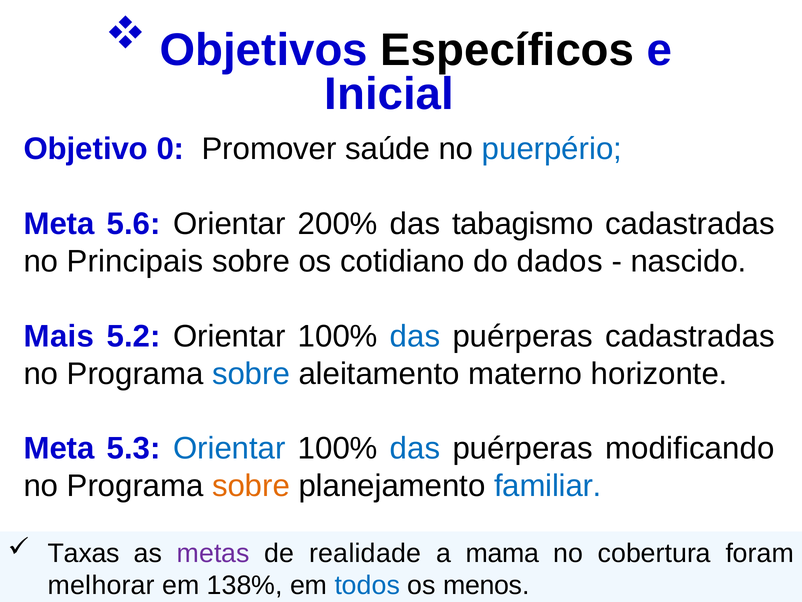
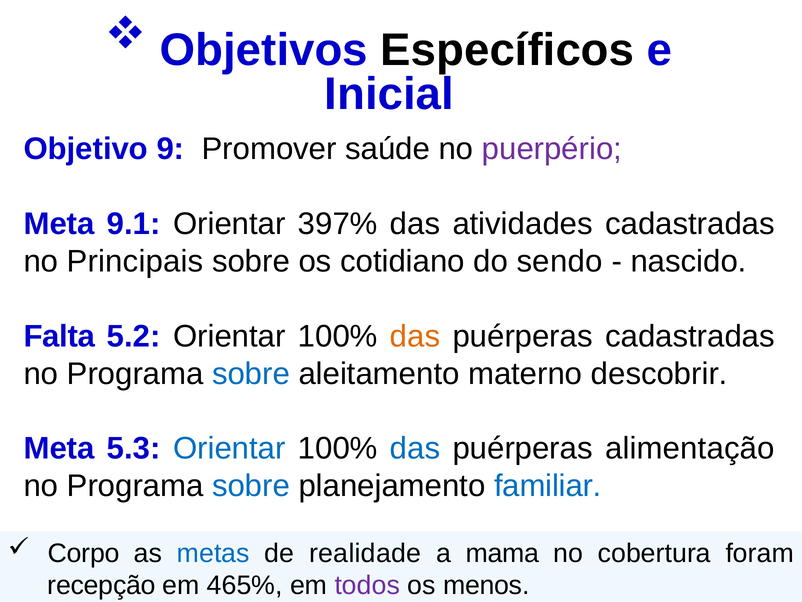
0: 0 -> 9 (170, 149)
puerpério colour: blue -> purple (552, 149)
5.6: 5.6 -> 9.1 (134, 224)
200%: 200% -> 397% (338, 224)
tabagismo: tabagismo -> atividades (523, 224)
dados: dados -> sendo (560, 261)
Mais: Mais -> Falta (59, 336)
das colour: blue -> orange (415, 336)
horizonte: horizonte -> descobrir (659, 373)
modificando: modificando -> alimentação (690, 448)
sobre colour: orange -> blue (251, 486)
Taxas: Taxas -> Corpo (84, 553)
metas colour: purple -> blue (213, 553)
melhorar: melhorar -> recepção (102, 585)
138%: 138% -> 465% (245, 585)
todos colour: blue -> purple (367, 585)
